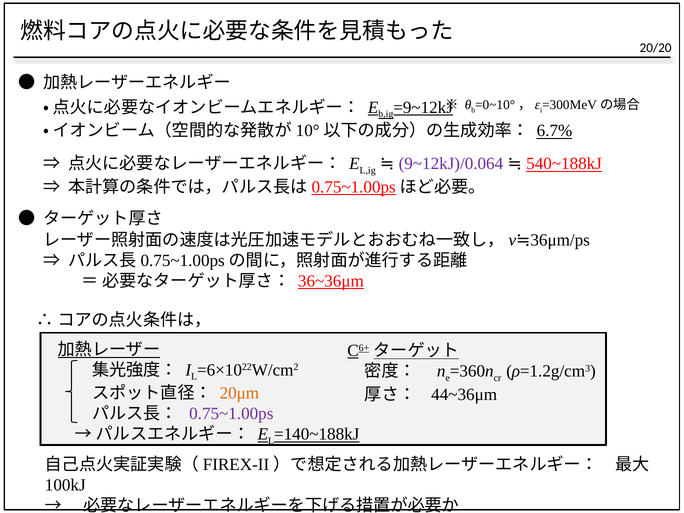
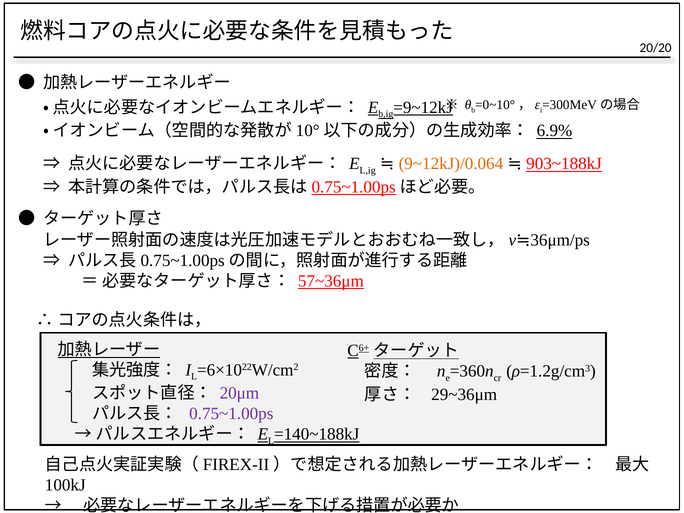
6.7%: 6.7% -> 6.9% (555, 131)
540~188kJ: 540~188kJ -> 903~188kJ (564, 164)
9~12kJ)/0.064 colour: purple -> orange (451, 164)
36~36μm: 36~36μm -> 57~36μm (331, 281)
20μm colour: orange -> purple (239, 393)
44~36μm: 44~36μm -> 29~36μm (464, 394)
